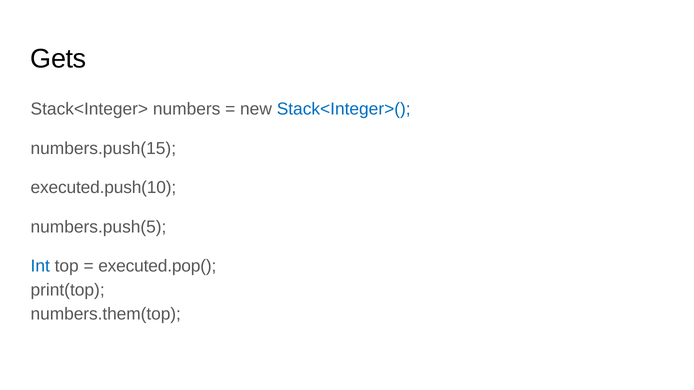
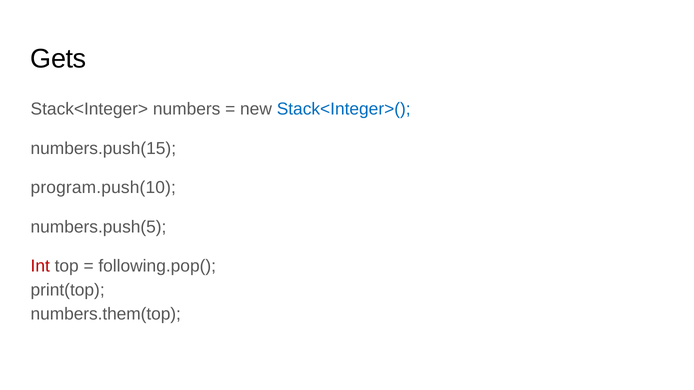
executed.push(10: executed.push(10 -> program.push(10 (103, 188)
Int colour: blue -> red (40, 267)
executed.pop(: executed.pop( -> following.pop( (157, 267)
